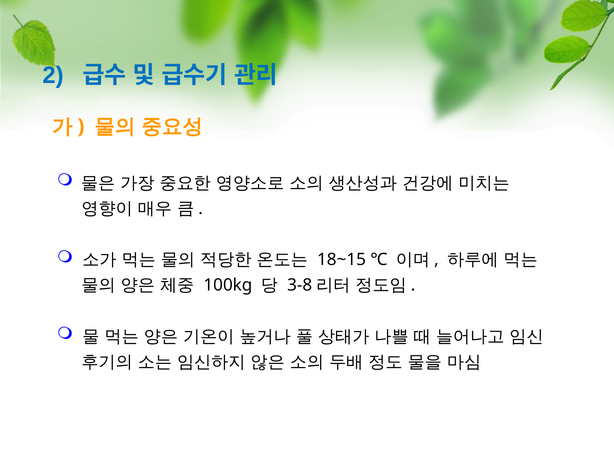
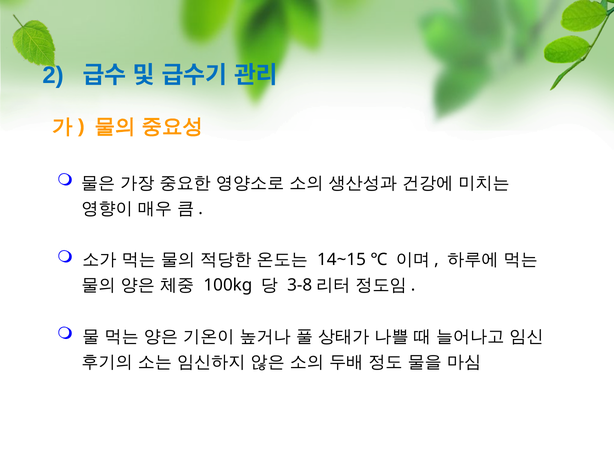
18~15: 18~15 -> 14~15 (342, 260)
